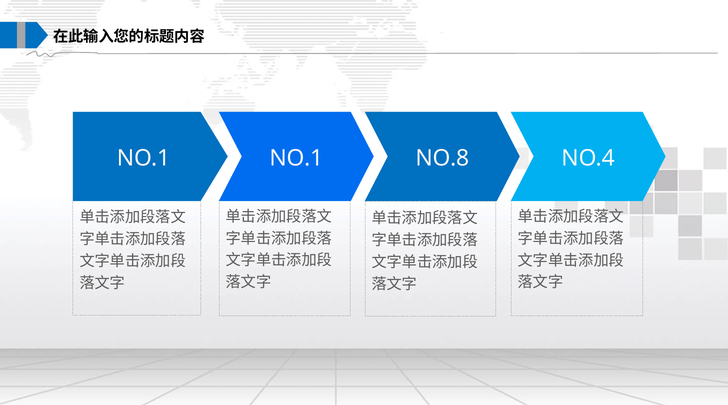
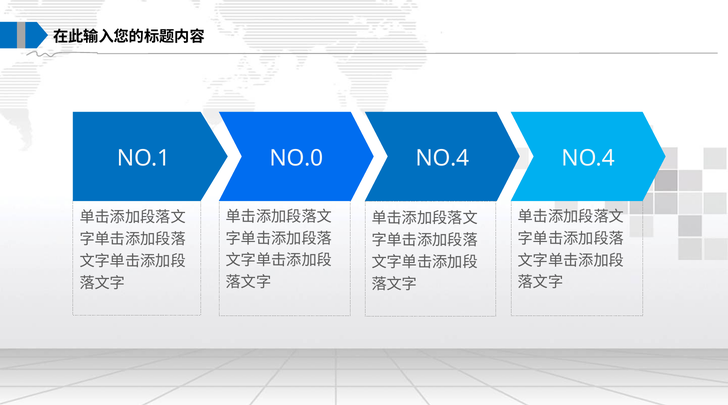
NO.1: NO.1 -> NO.0 (296, 158)
NO.1 NO.8: NO.8 -> NO.4 (442, 158)
